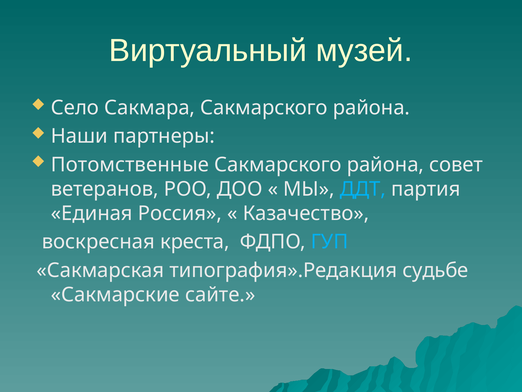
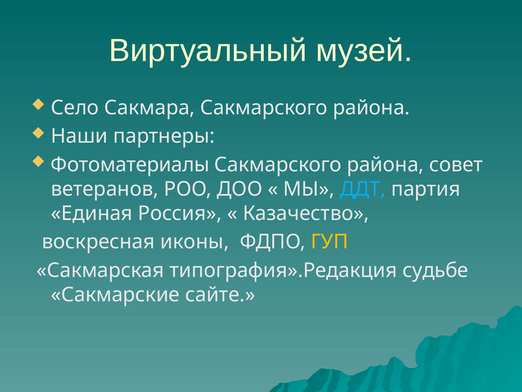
Потомственные: Потомственные -> Фотоматериалы (130, 164)
креста: креста -> иконы (195, 242)
ГУП colour: light blue -> yellow (330, 242)
